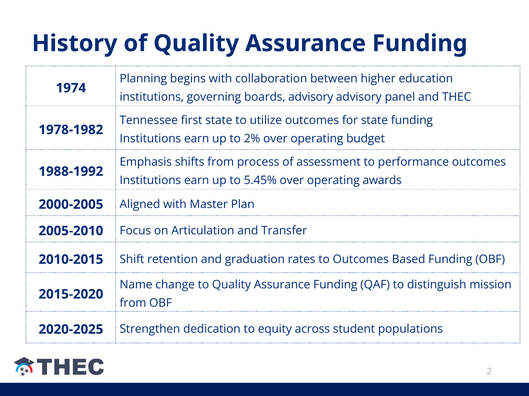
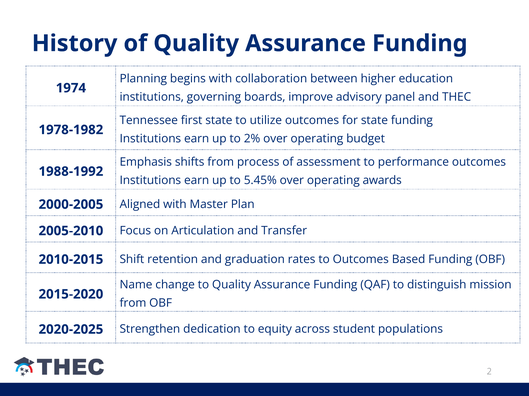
boards advisory: advisory -> improve (311, 97)
